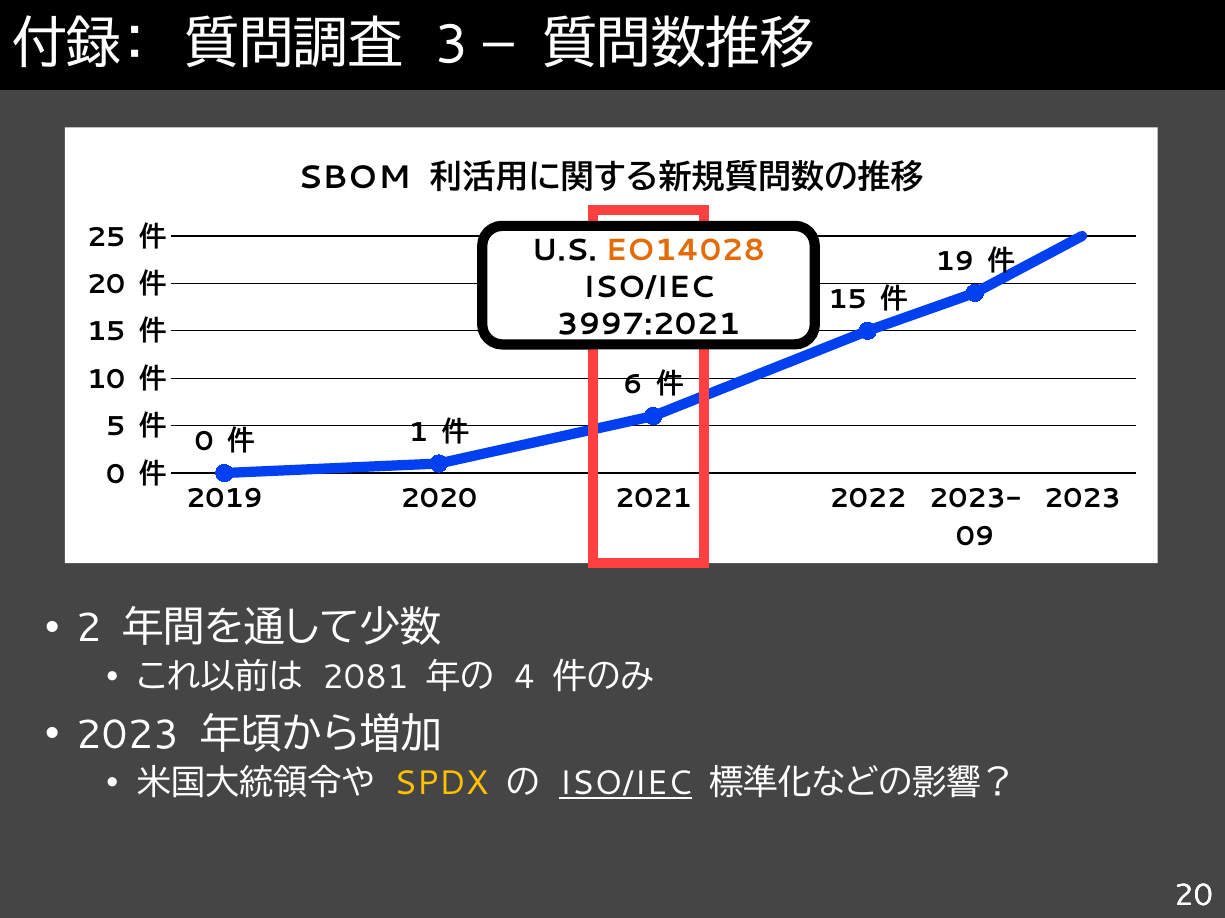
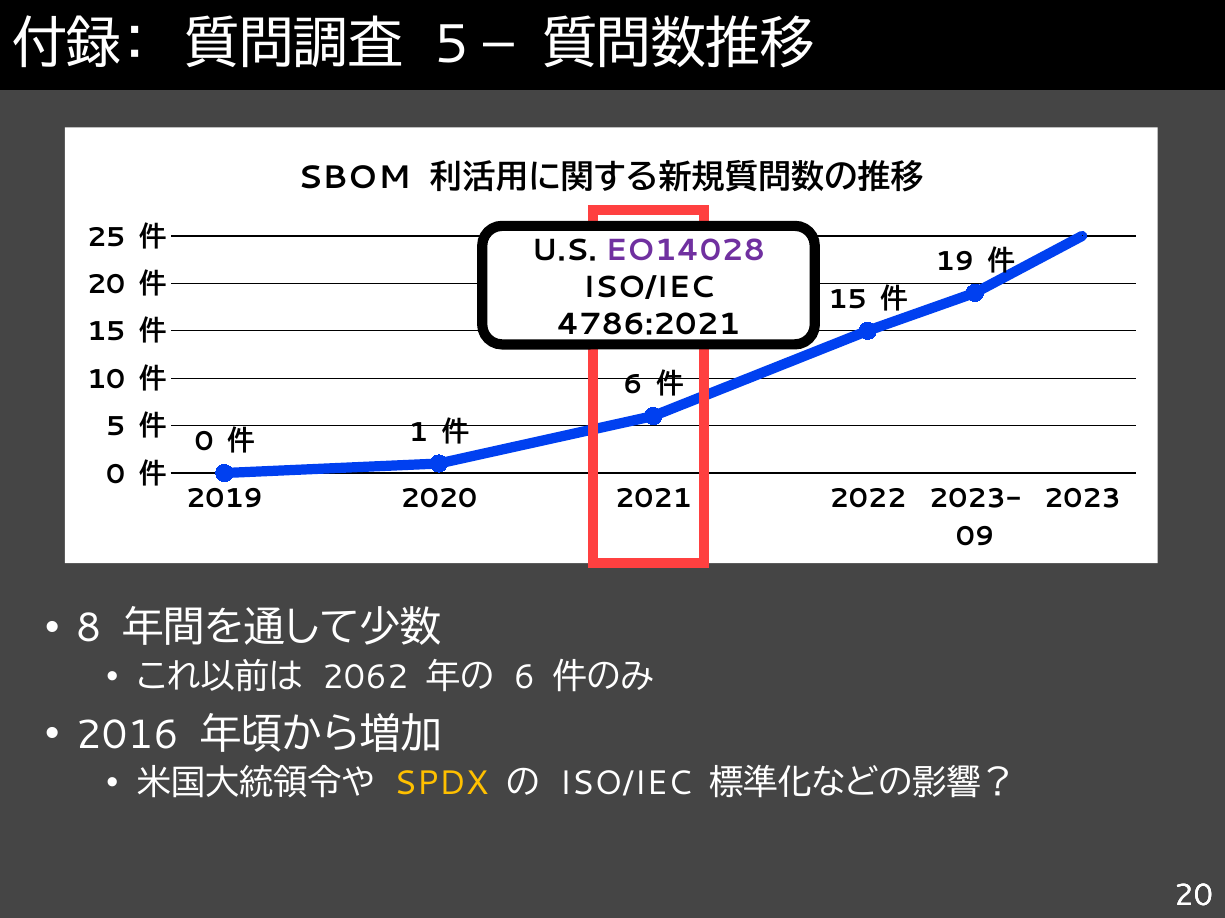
3: 3 -> 5 (451, 45)
EO14028 colour: orange -> purple (685, 251)
3997:2021: 3997:2021 -> 4786:2021 (648, 324)
2: 2 -> 8 (89, 629)
2081: 2081 -> 2062 (365, 678)
4: 4 -> 6 (524, 678)
2023: 2023 -> 2016 (127, 735)
ISO/IEC underline: present -> none (626, 784)
